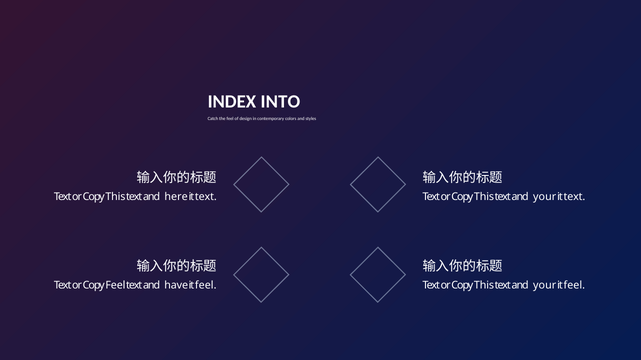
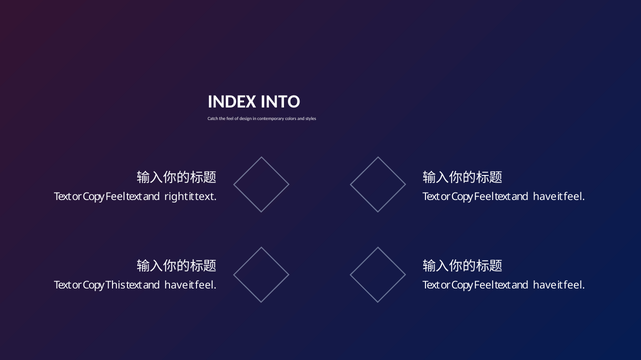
This: This -> Feel (115, 197)
here: here -> right (176, 197)
This: This -> Feel (484, 197)
your: your -> have (545, 197)
text: text -> feel (574, 197)
Copy Feel: Feel -> This (115, 285)
This: This -> Feel (484, 285)
your: your -> have (545, 285)
